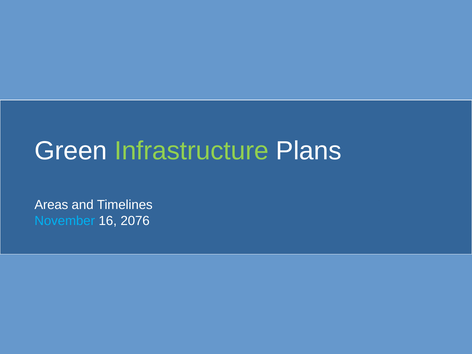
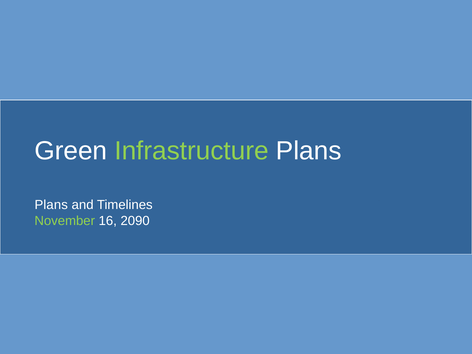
Areas: Areas -> Plans (51, 205)
November colour: light blue -> light green (65, 221)
2076: 2076 -> 2090 (135, 221)
